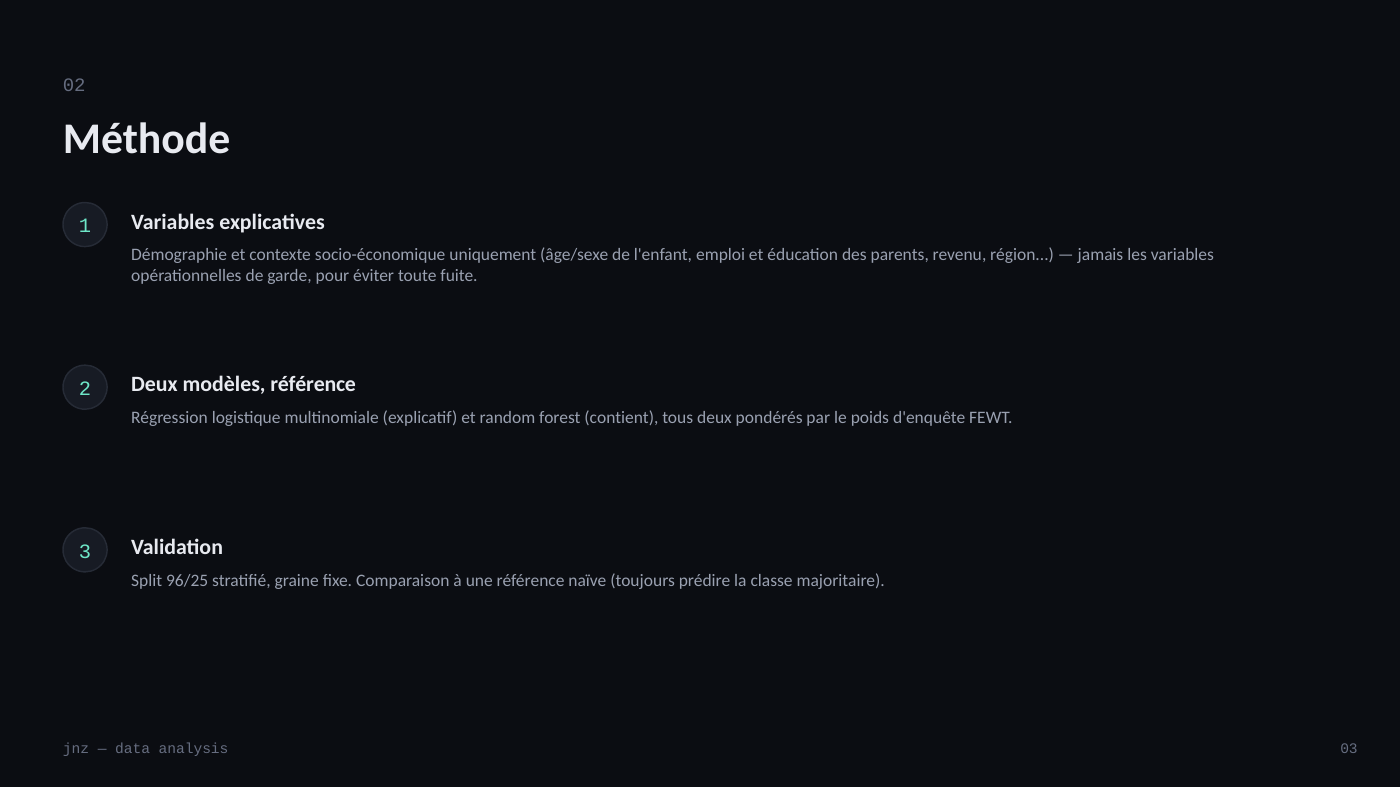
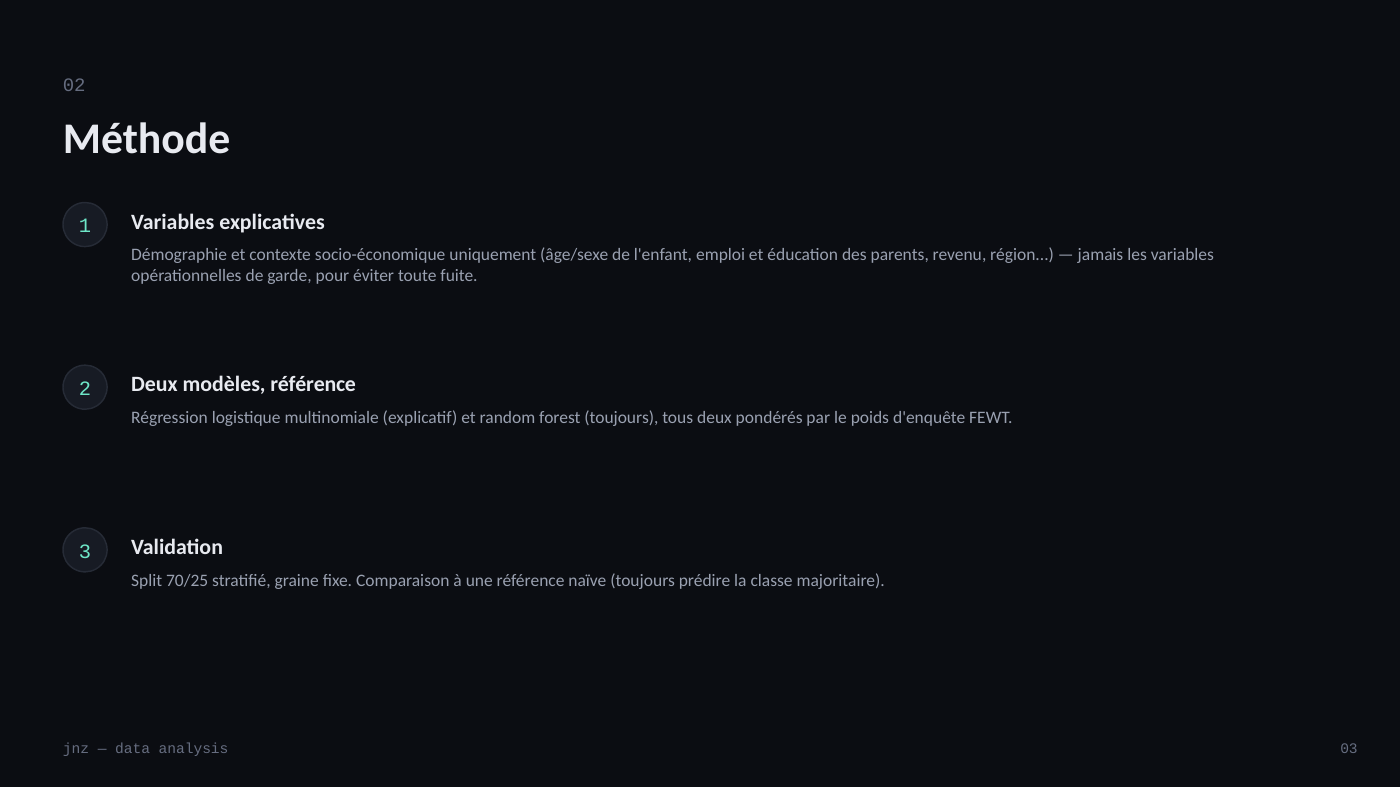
forest contient: contient -> toujours (621, 418)
96/25: 96/25 -> 70/25 (187, 581)
